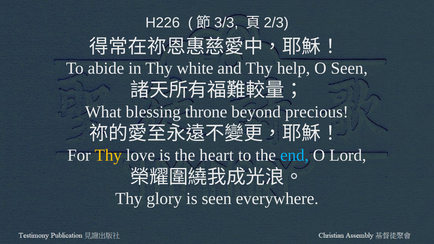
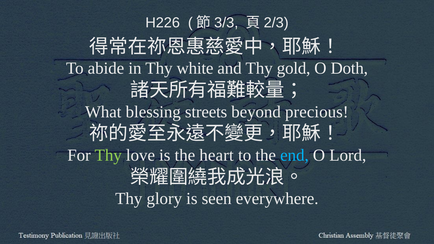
help: help -> gold (294, 68)
O Seen: Seen -> Doth (349, 68)
throne: throne -> streets (206, 112)
Thy colour: yellow -> light green (108, 155)
